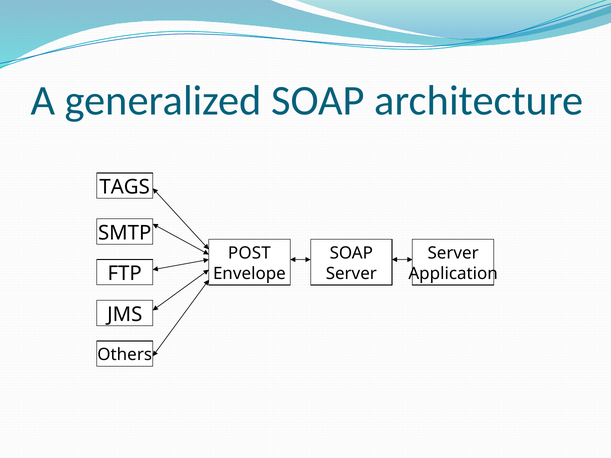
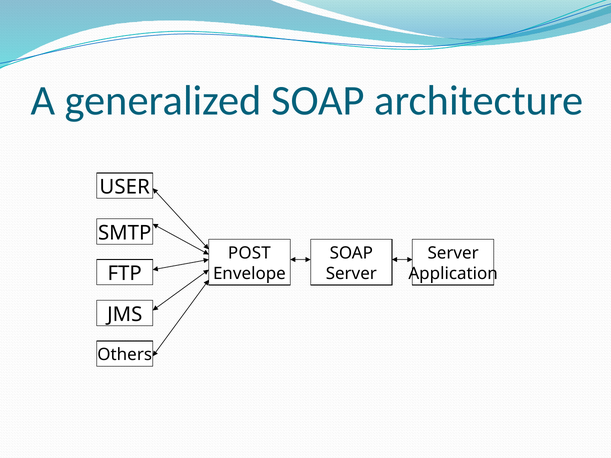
TAGS: TAGS -> USER (125, 187)
